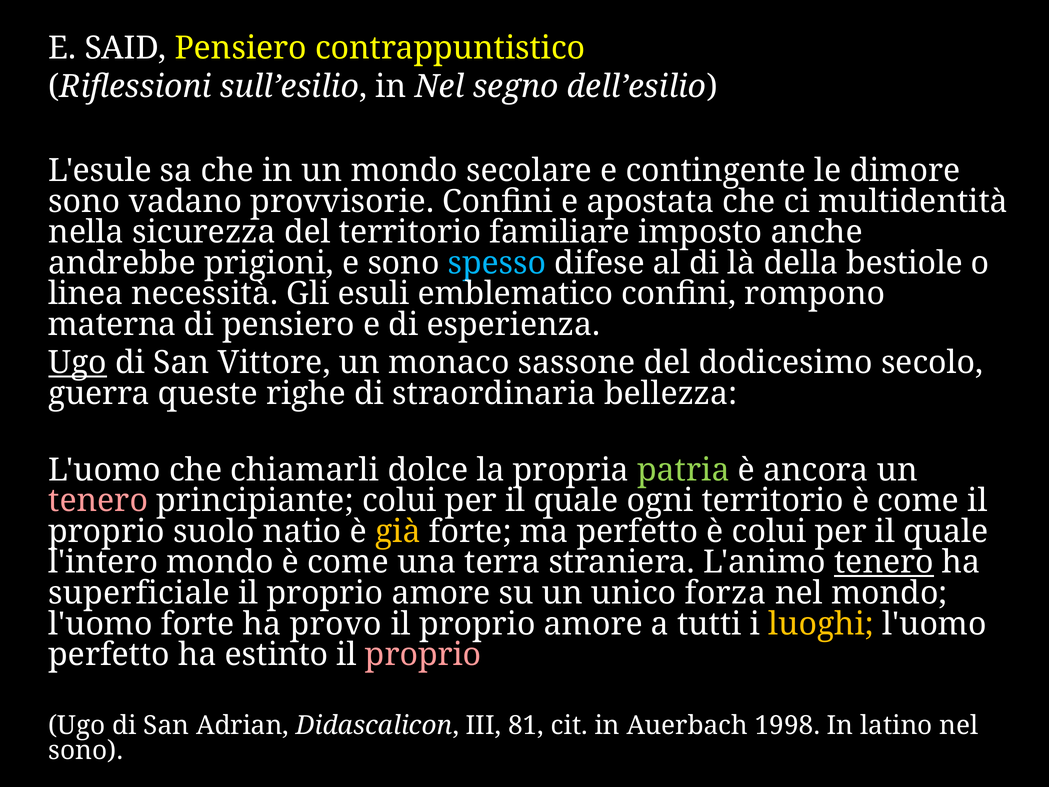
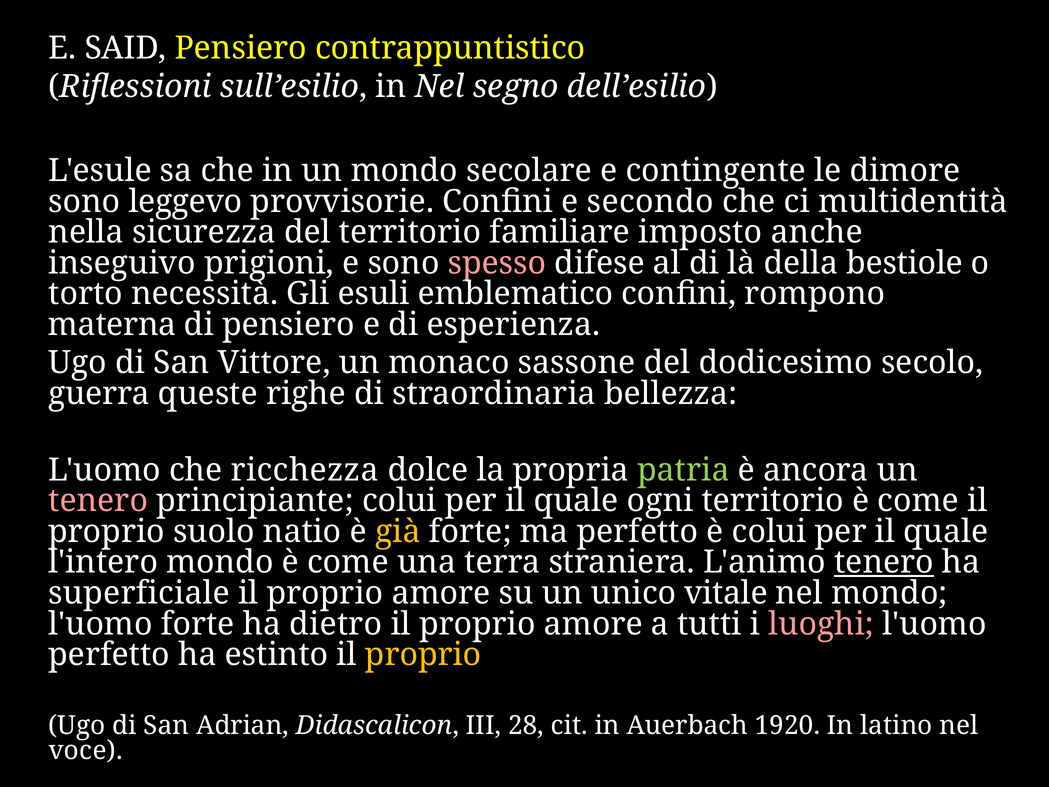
vadano: vadano -> leggevo (186, 201)
apostata: apostata -> secondo (650, 201)
andrebbe: andrebbe -> inseguivo (122, 263)
spesso colour: light blue -> pink (497, 263)
linea: linea -> torto (86, 294)
Ugo underline: present -> none (78, 363)
chiamarli: chiamarli -> ricchezza (305, 470)
forza: forza -> vitale (726, 593)
provo: provo -> dietro (336, 624)
luoghi colour: yellow -> pink (821, 624)
proprio colour: pink -> yellow (423, 655)
81: 81 -> 28 (526, 725)
1998: 1998 -> 1920 (787, 725)
sono: sono -> voce (86, 750)
